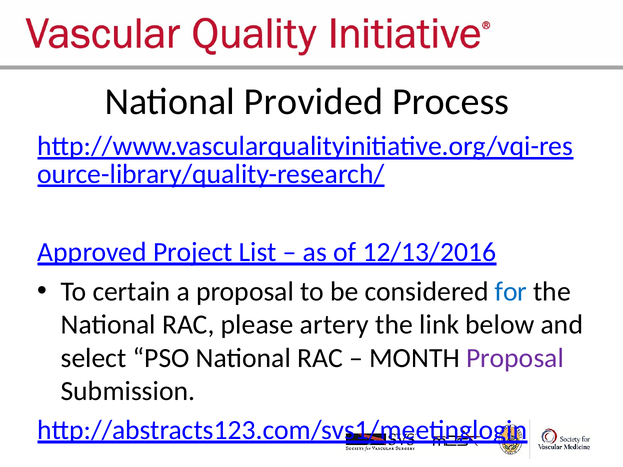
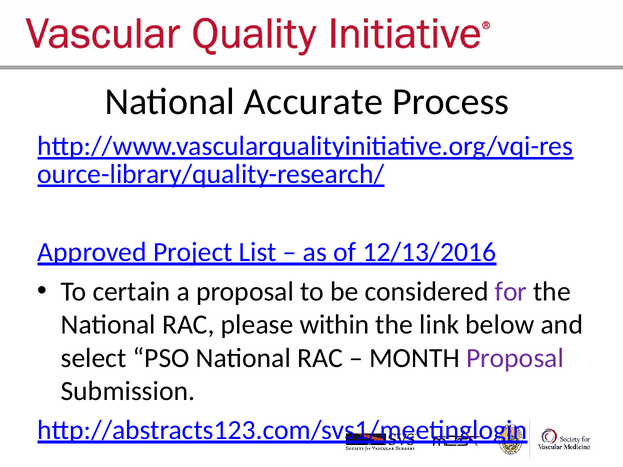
Provided: Provided -> Accurate (314, 102)
for colour: blue -> purple (511, 292)
artery: artery -> within (334, 325)
